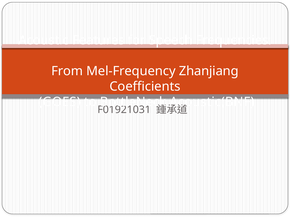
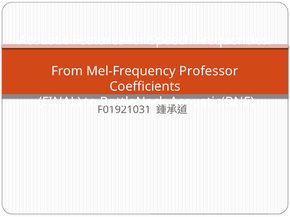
Zhanjiang: Zhanjiang -> Professor (209, 71)
GOES: GOES -> FINAL (60, 102)
